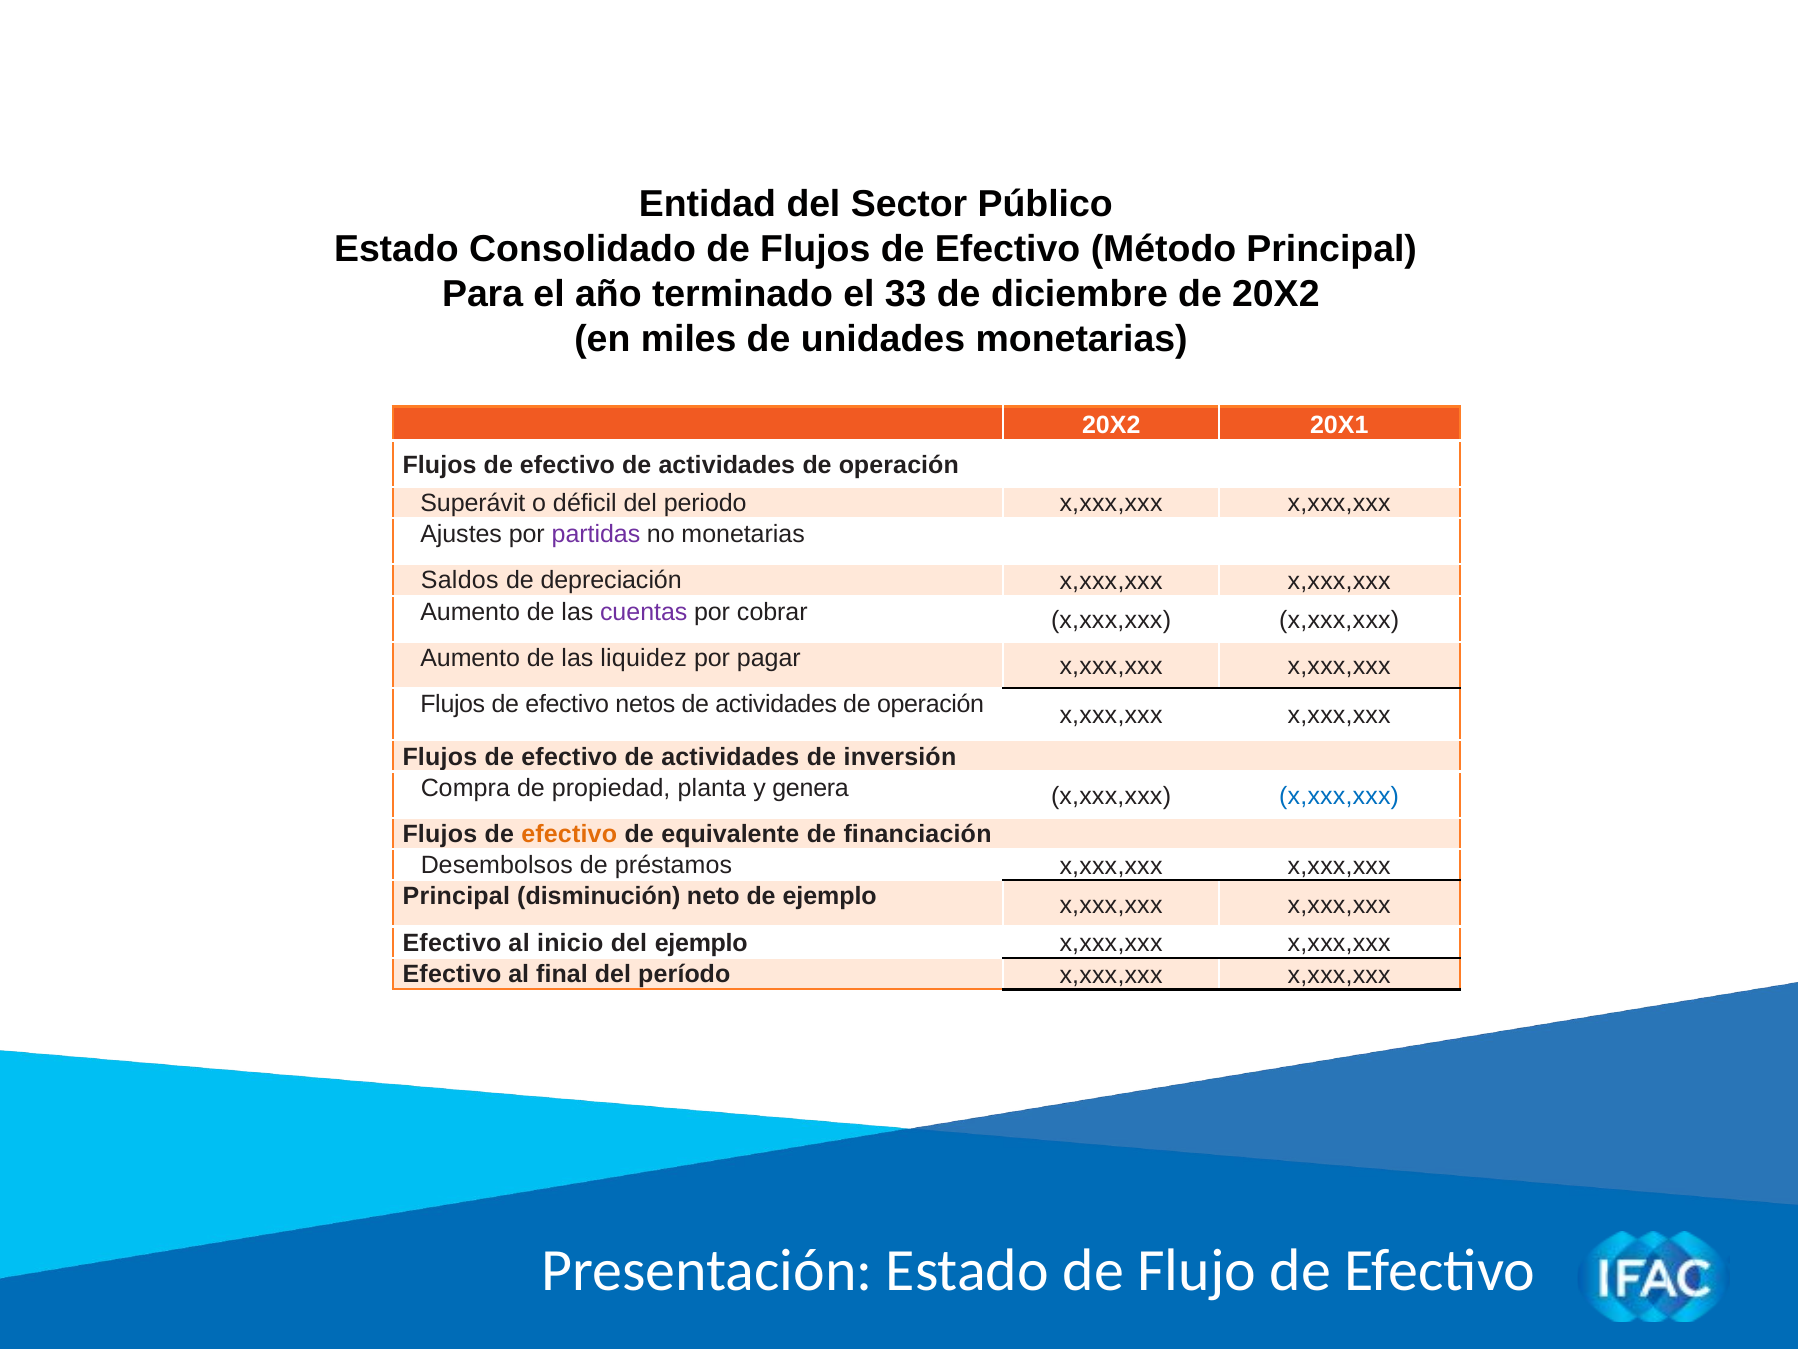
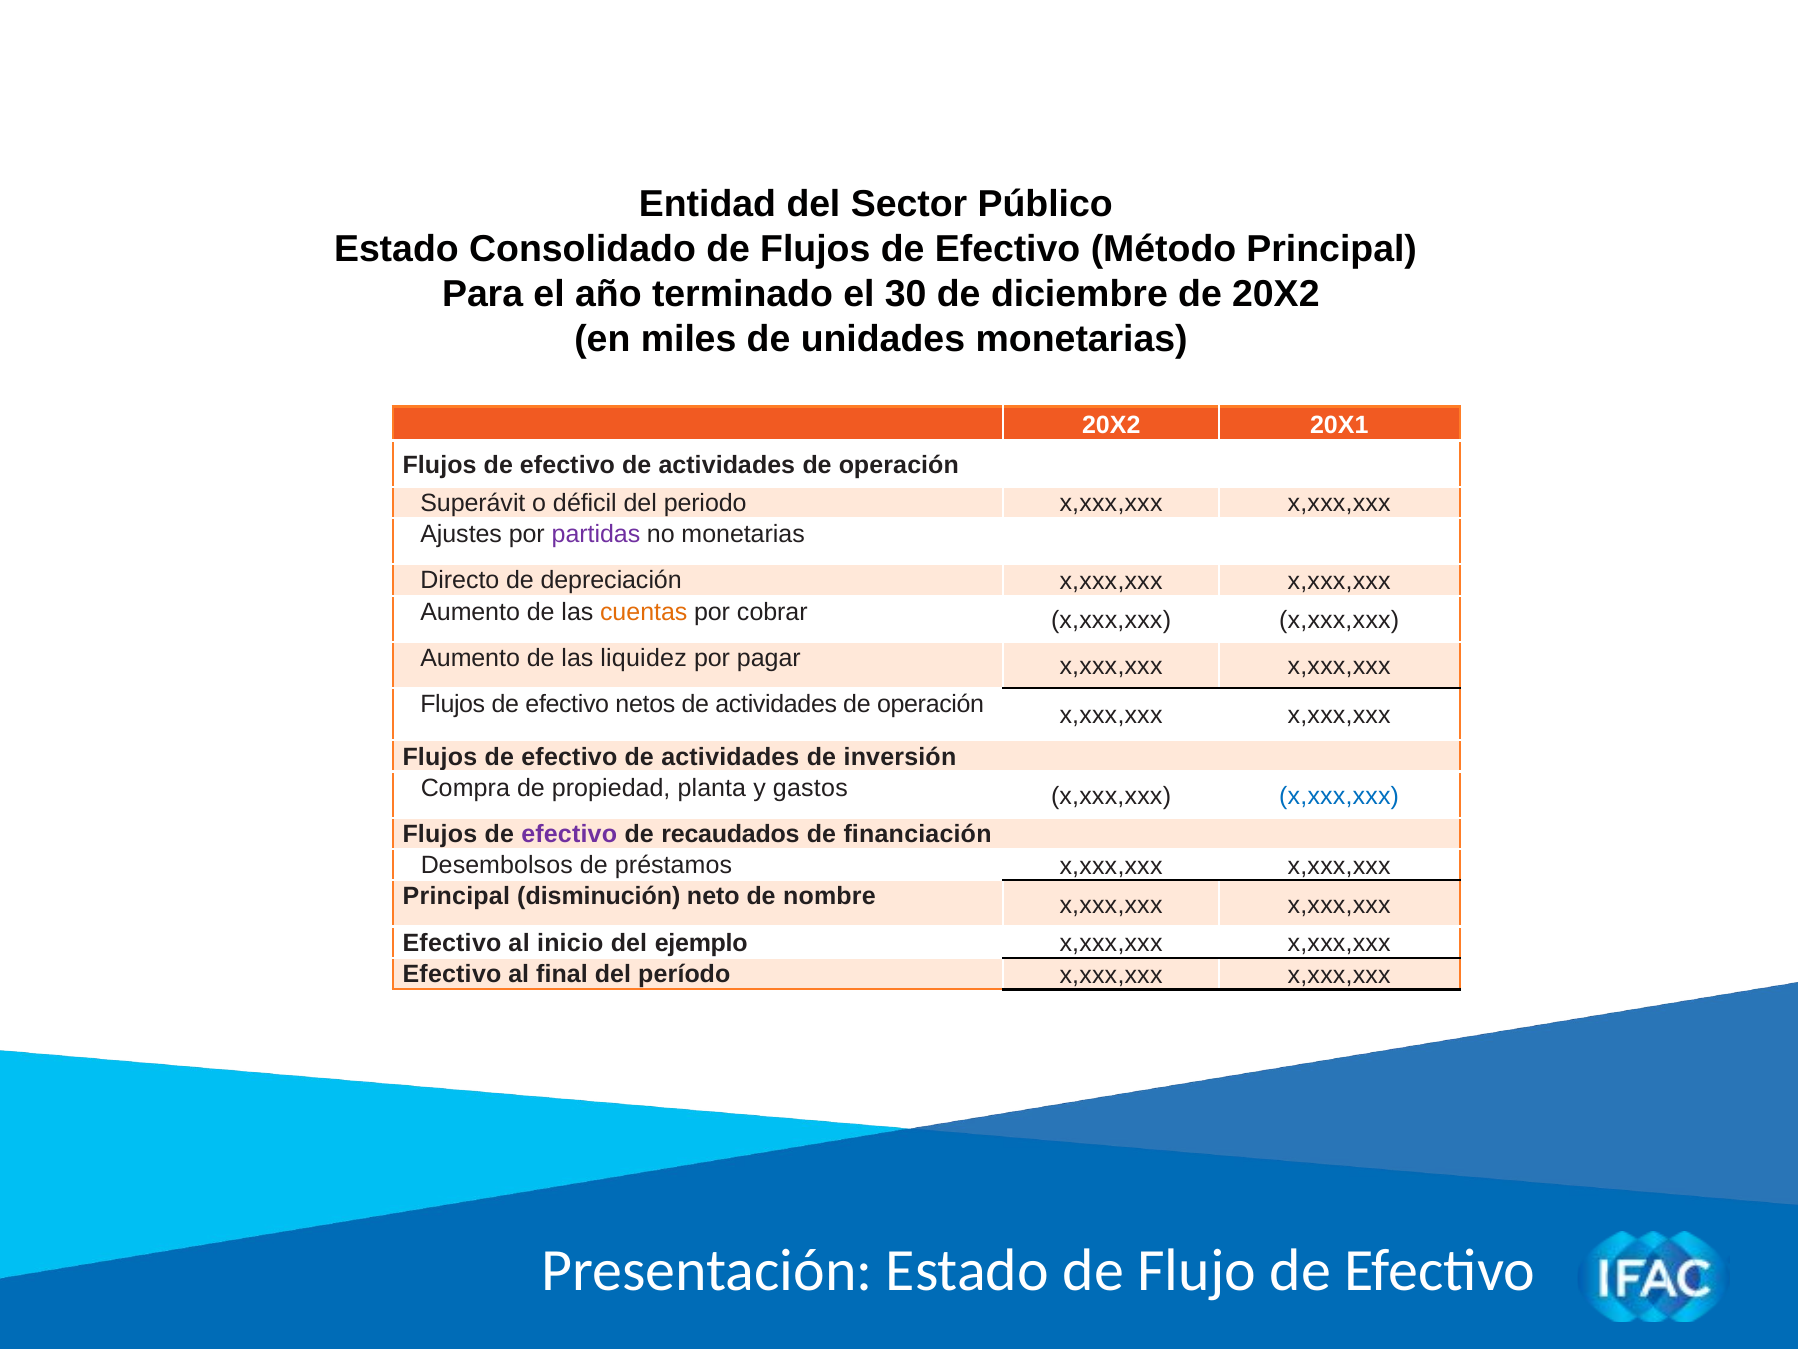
33: 33 -> 30 (906, 294)
Saldos: Saldos -> Directo (460, 580)
cuentas colour: purple -> orange (644, 612)
genera: genera -> gastos (810, 787)
efectivo colour: orange -> purple (569, 834)
equivalente: equivalente -> recaudados (730, 834)
de ejemplo: ejemplo -> nombre (829, 896)
